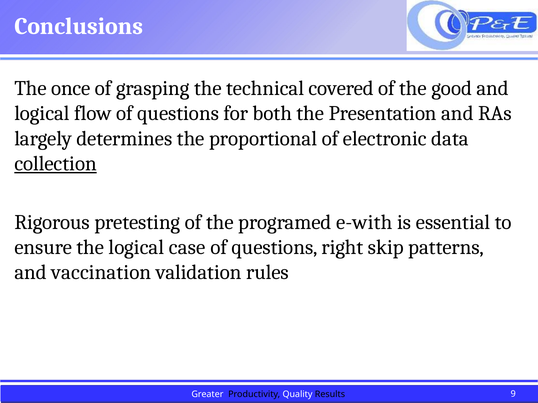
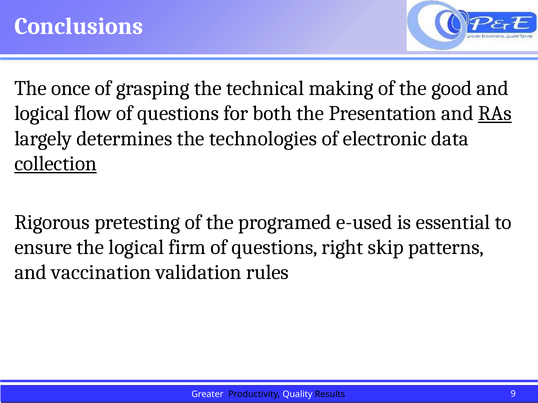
covered: covered -> making (341, 88)
RAs underline: none -> present (495, 114)
proportional: proportional -> technologies (263, 139)
e-with: e-with -> e-used (364, 222)
case: case -> firm (187, 248)
